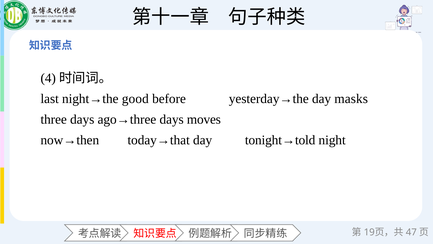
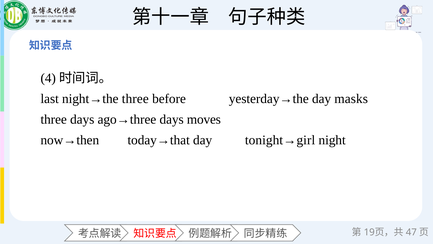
night→the good: good -> three (135, 99)
tonight→told: tonight→told -> tonight→girl (280, 140)
